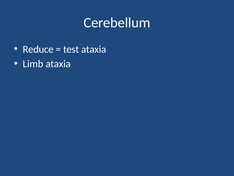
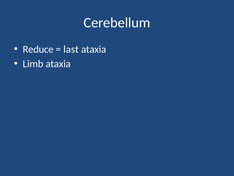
test: test -> last (71, 49)
